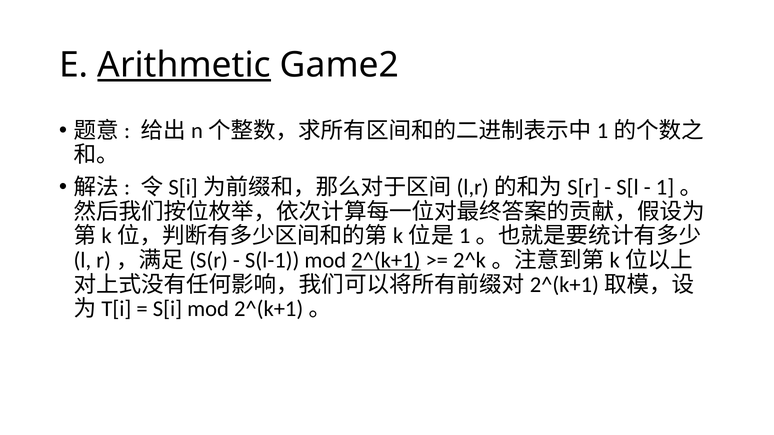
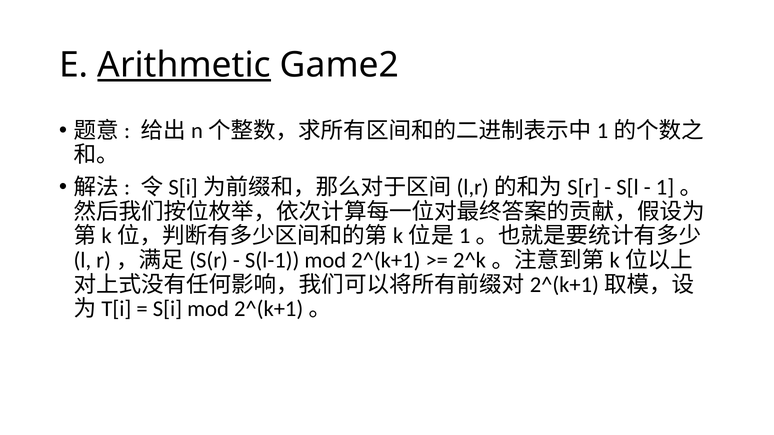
2^(k+1 underline: present -> none (386, 261)
